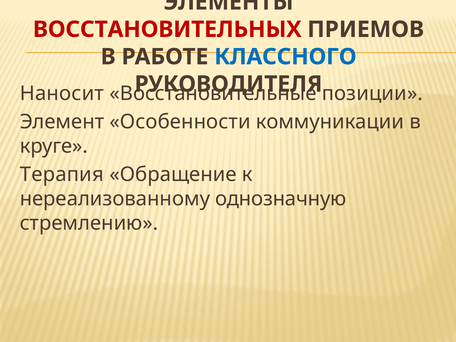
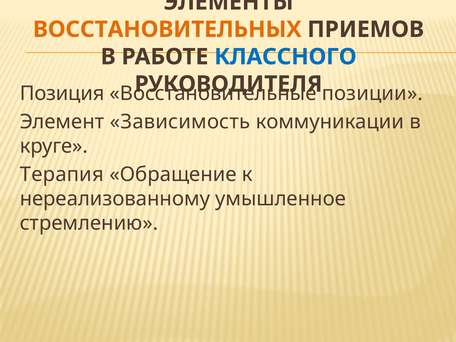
ВОССТАНОВИТЕЛЬНЫХ colour: red -> orange (167, 29)
Наносит: Наносит -> Позиция (62, 93)
Особенности: Особенности -> Зависимость (180, 122)
однозначную: однозначную -> умышленное (281, 199)
